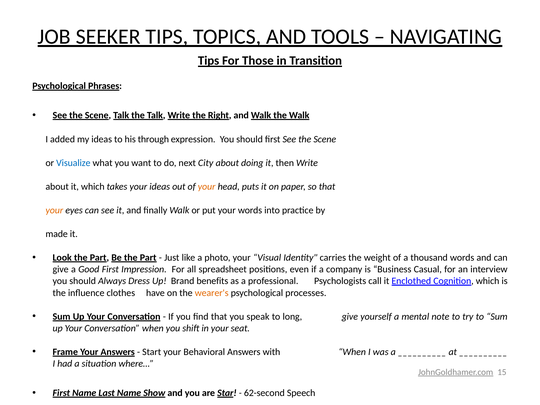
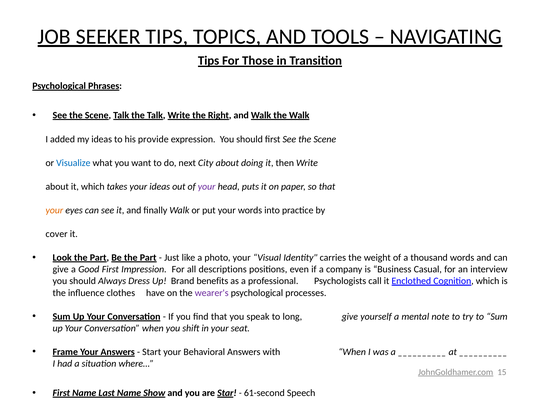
through: through -> provide (153, 139)
your colour: orange -> purple (207, 187)
made: made -> cover (57, 234)
spreadsheet: spreadsheet -> descriptions (223, 269)
wearer's colour: orange -> purple (212, 293)
62-second: 62-second -> 61-second (264, 393)
